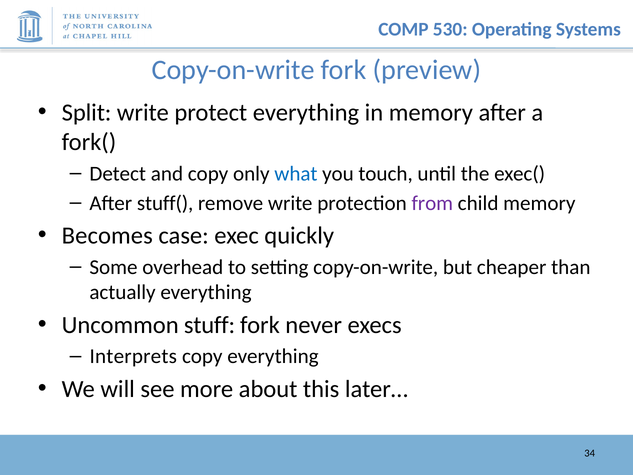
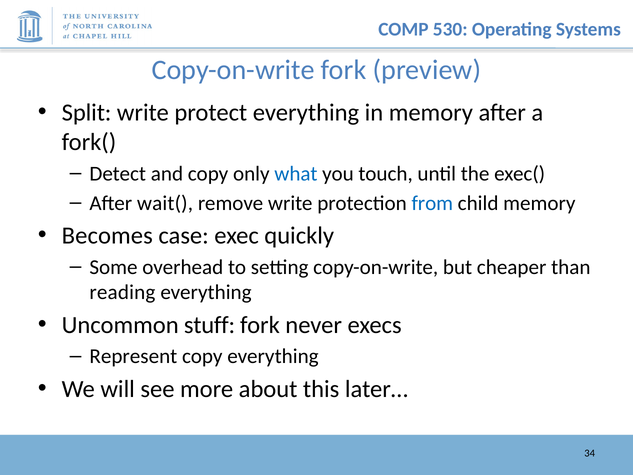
stuff(: stuff( -> wait( (165, 203)
from colour: purple -> blue (432, 203)
actually: actually -> reading (122, 292)
Interprets: Interprets -> Represent (133, 356)
